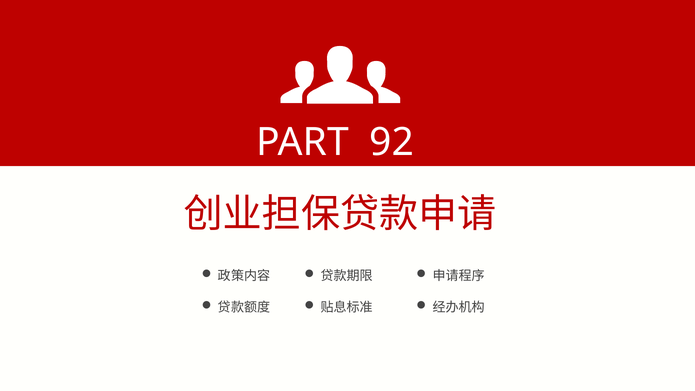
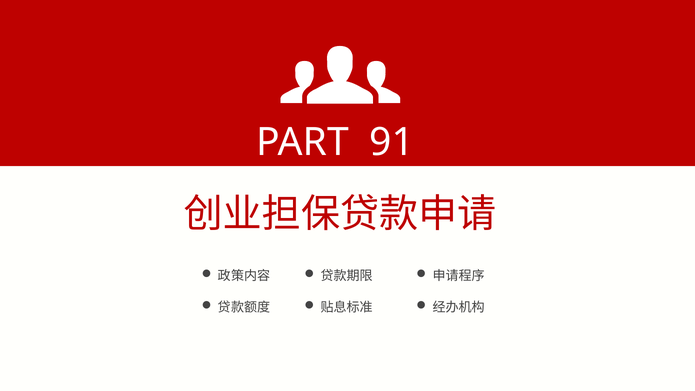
92: 92 -> 91 (392, 142)
